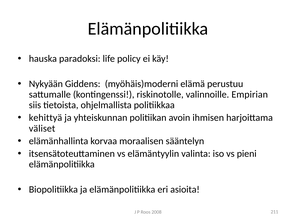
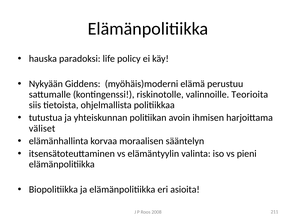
Empirian: Empirian -> Teorioita (250, 94)
kehittyä: kehittyä -> tutustua (46, 118)
